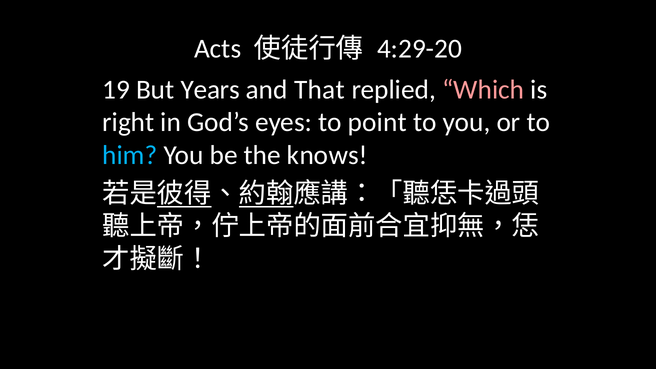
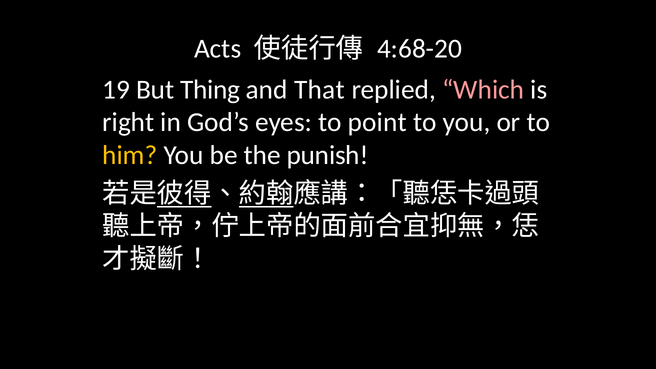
4:29-20: 4:29-20 -> 4:68-20 (419, 49)
Years: Years -> Thing (210, 90)
him colour: light blue -> yellow (130, 155)
knows: knows -> punish (328, 155)
